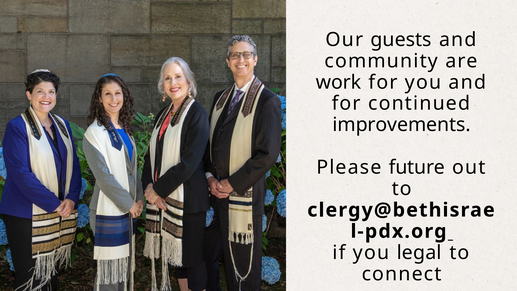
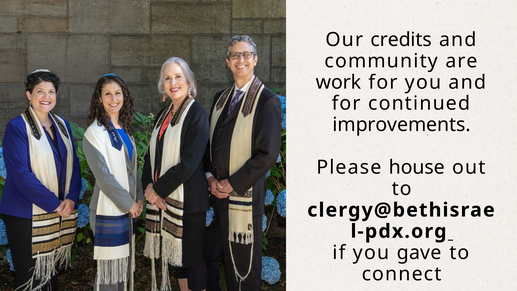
guests: guests -> credits (401, 40)
future: future -> house (417, 167)
legal: legal -> gave (419, 253)
